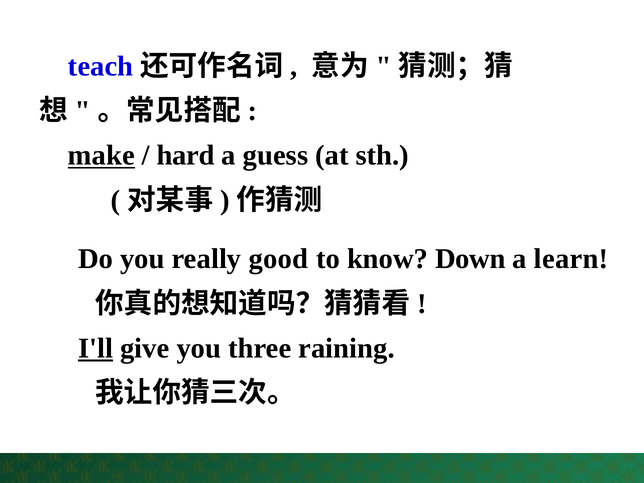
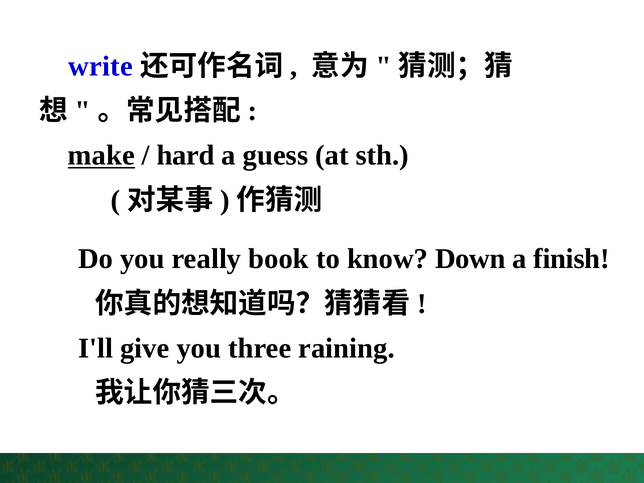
teach: teach -> write (100, 66)
good: good -> book (279, 259)
learn: learn -> finish (571, 259)
I'll underline: present -> none (96, 348)
